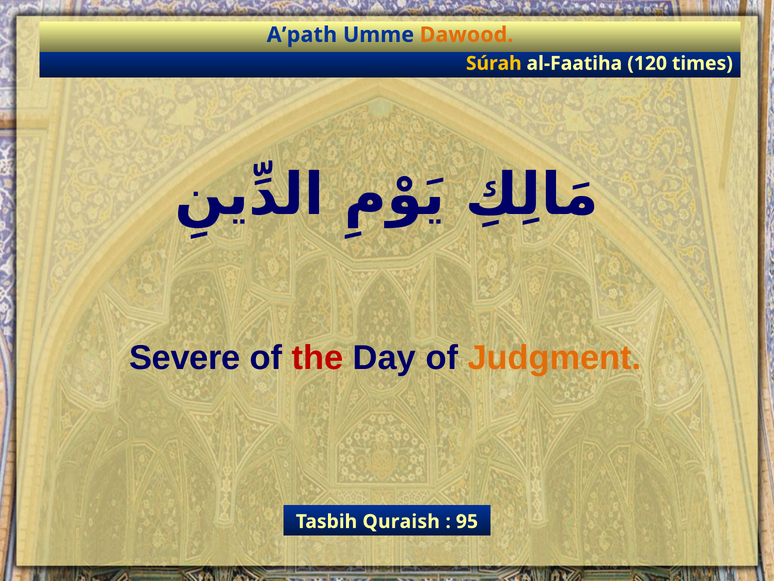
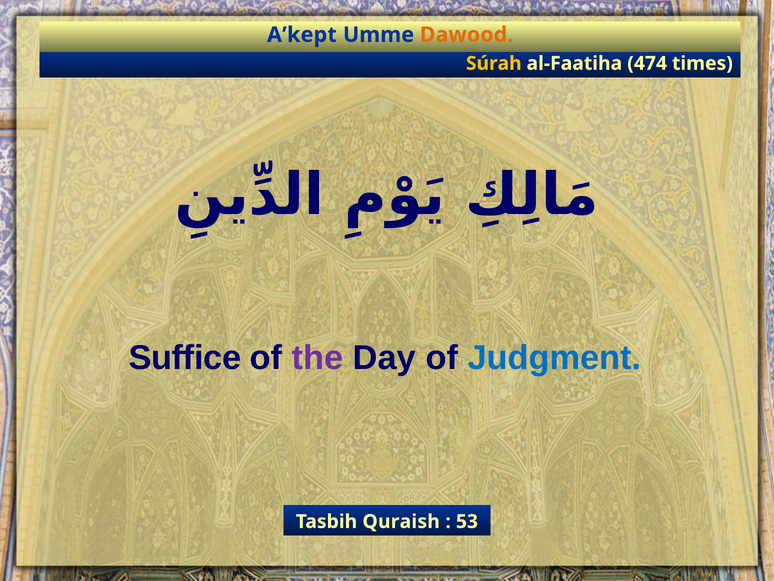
A’path: A’path -> A’kept (302, 35)
120: 120 -> 474 (647, 63)
Severe: Severe -> Suffice (185, 358)
the colour: red -> purple (318, 358)
Judgment colour: orange -> blue (554, 358)
95: 95 -> 53 (467, 521)
